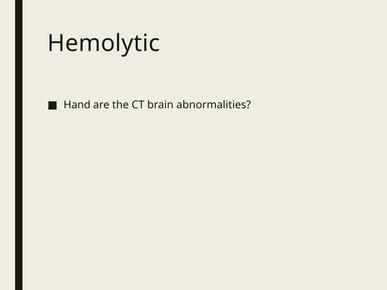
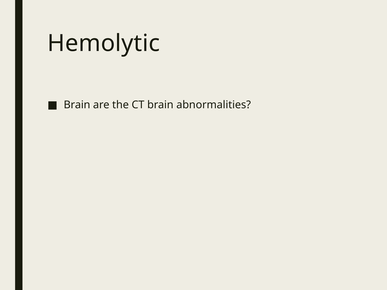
Hand: Hand -> Brain (77, 105)
